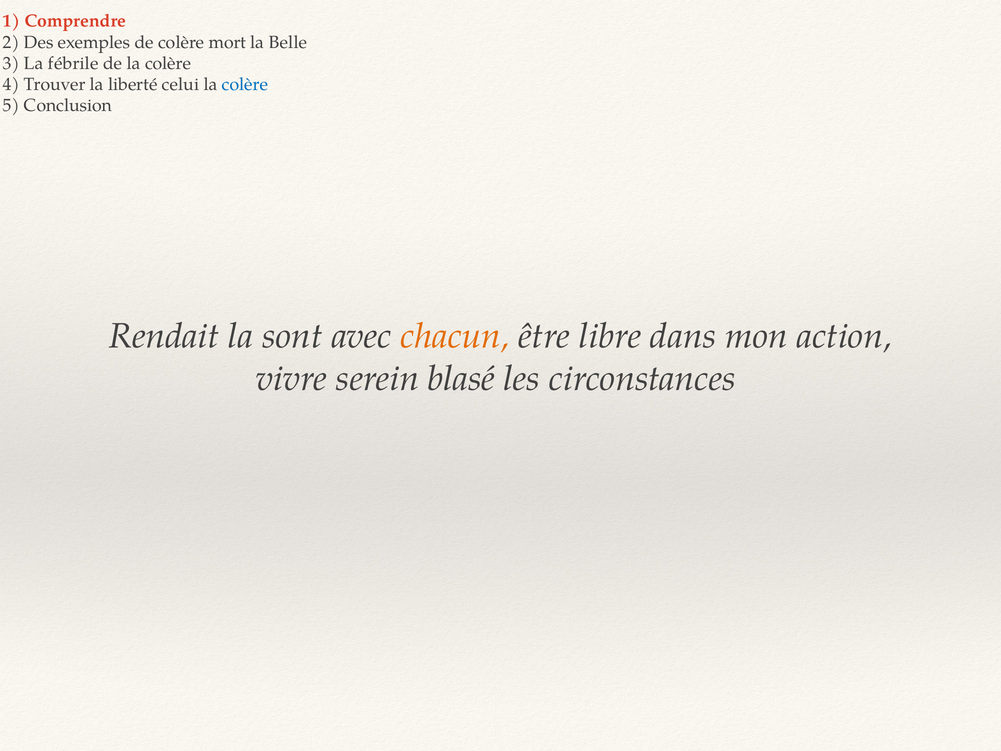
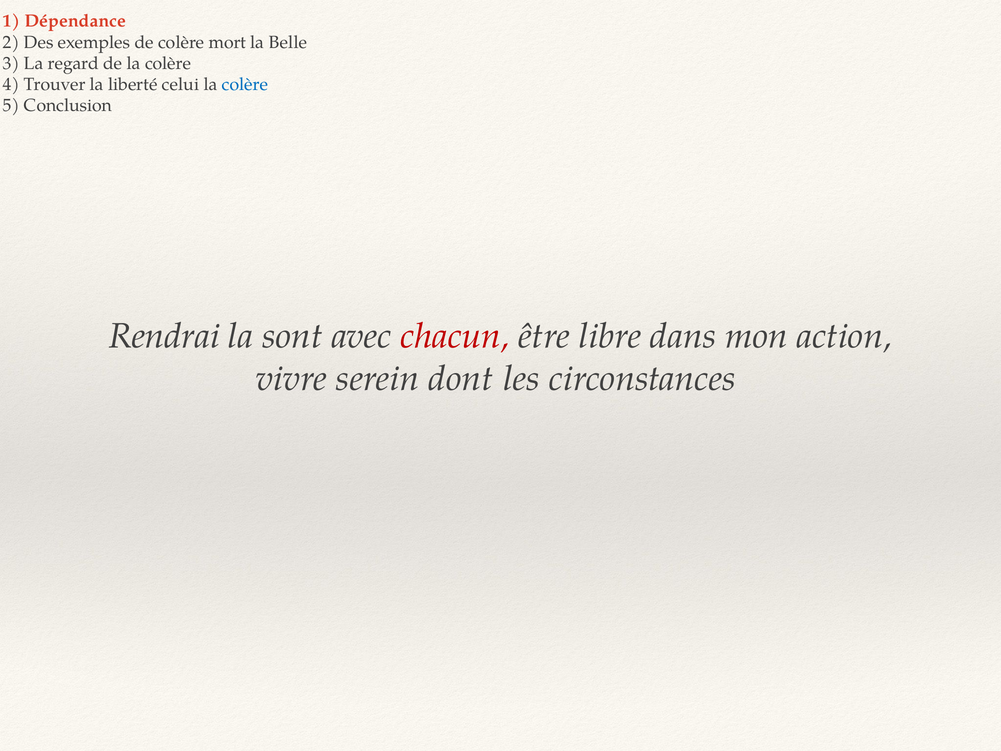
Comprendre: Comprendre -> Dépendance (75, 21)
fébrile: fébrile -> regard (73, 63)
Rendait: Rendait -> Rendrai (164, 336)
chacun colour: orange -> red (455, 336)
blasé: blasé -> dont (461, 378)
